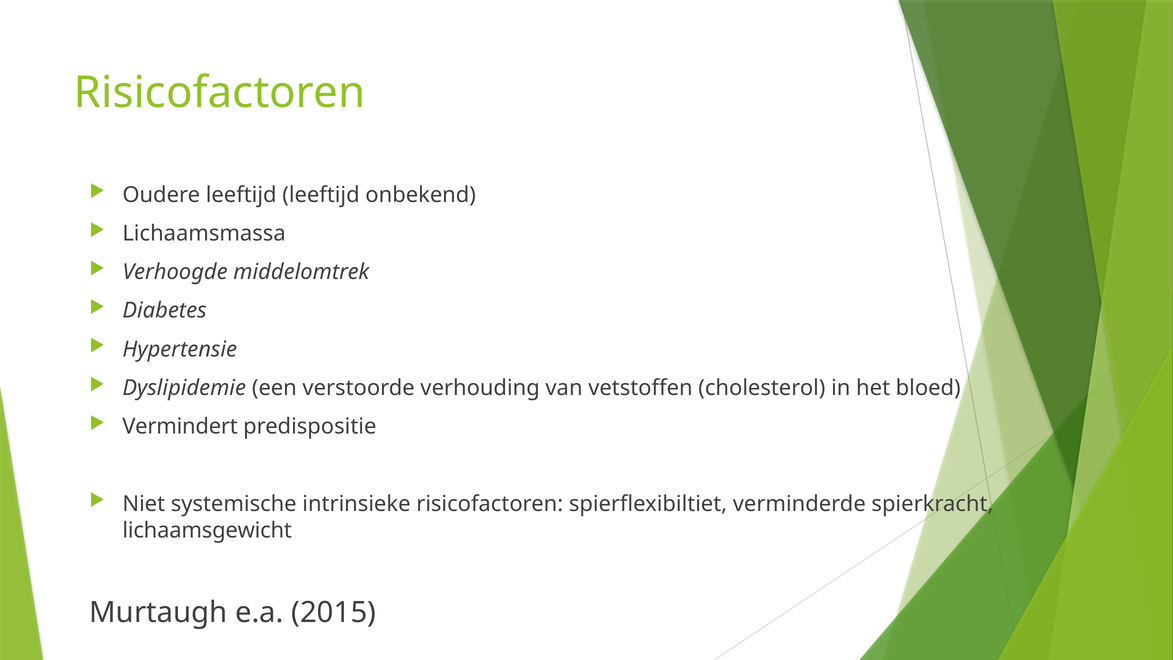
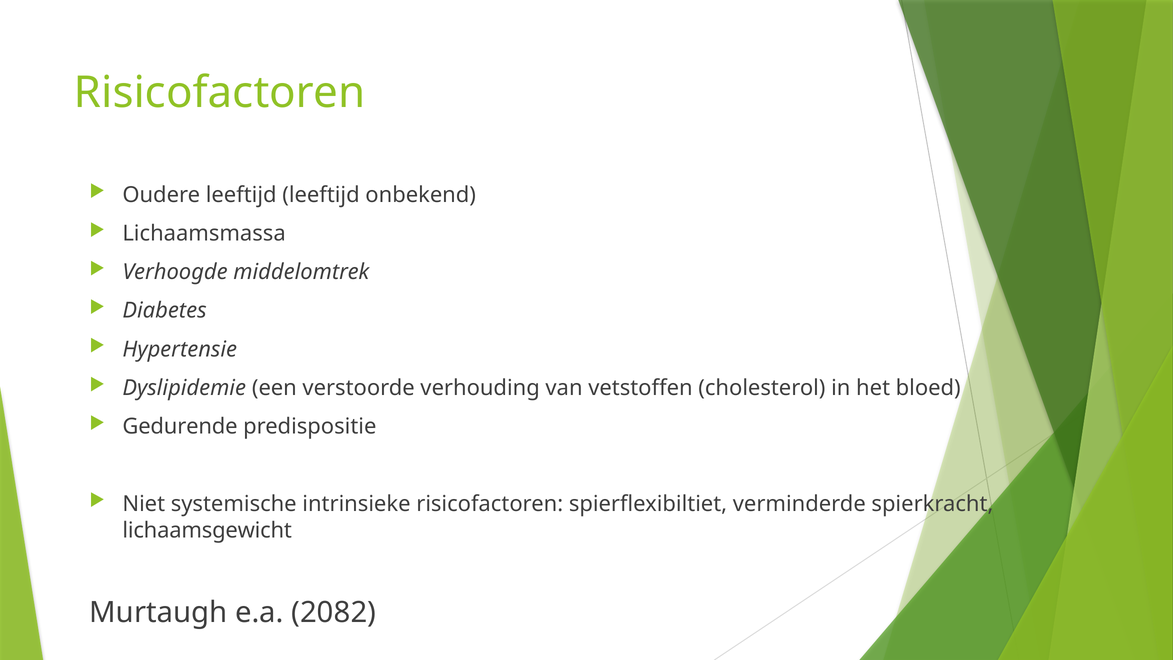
Vermindert: Vermindert -> Gedurende (180, 426)
2015: 2015 -> 2082 (334, 612)
